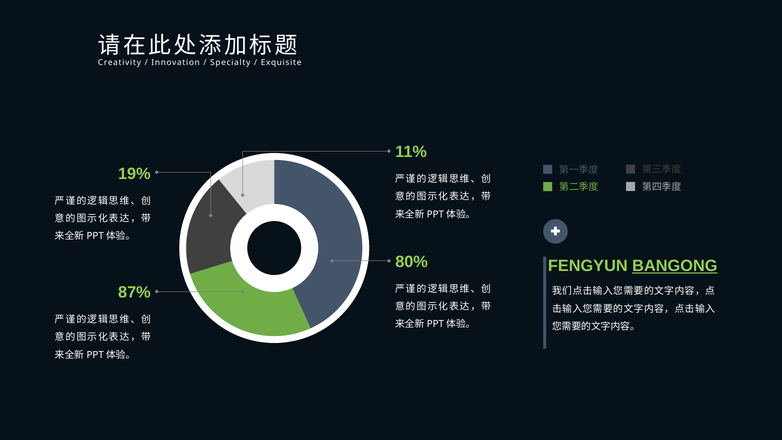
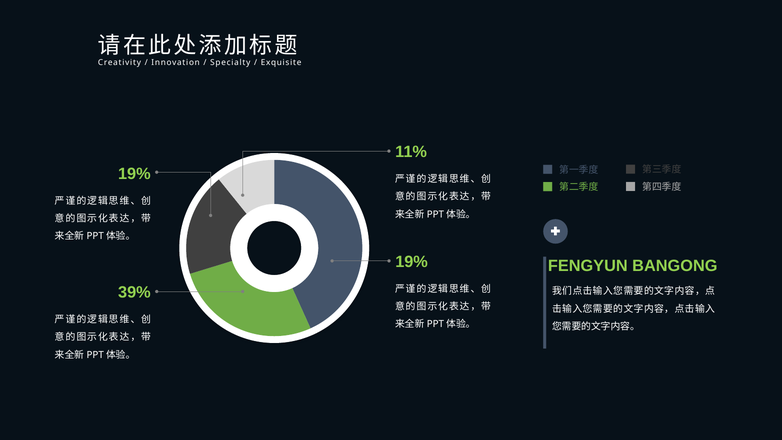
80%: 80% -> 19% (412, 262)
BANGONG underline: present -> none (675, 266)
87%: 87% -> 39% (134, 292)
